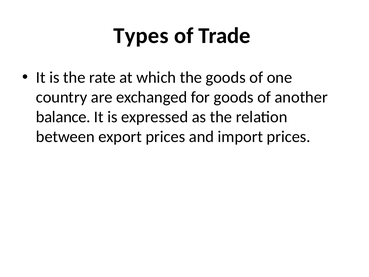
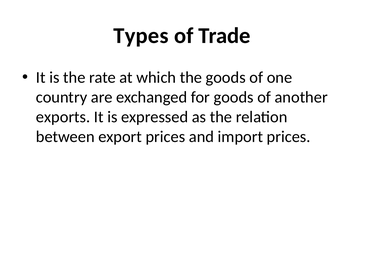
balance: balance -> exports (63, 117)
